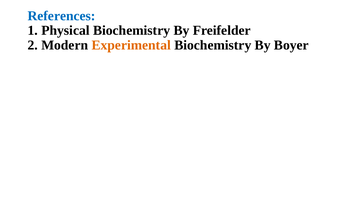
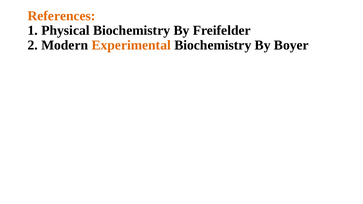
References colour: blue -> orange (62, 16)
